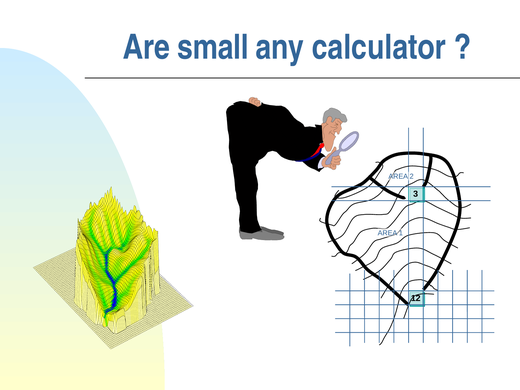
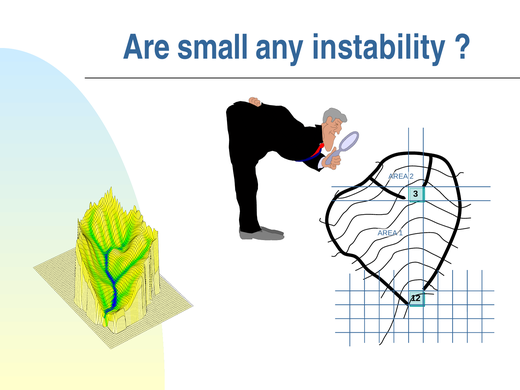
calculator: calculator -> instability (379, 47)
